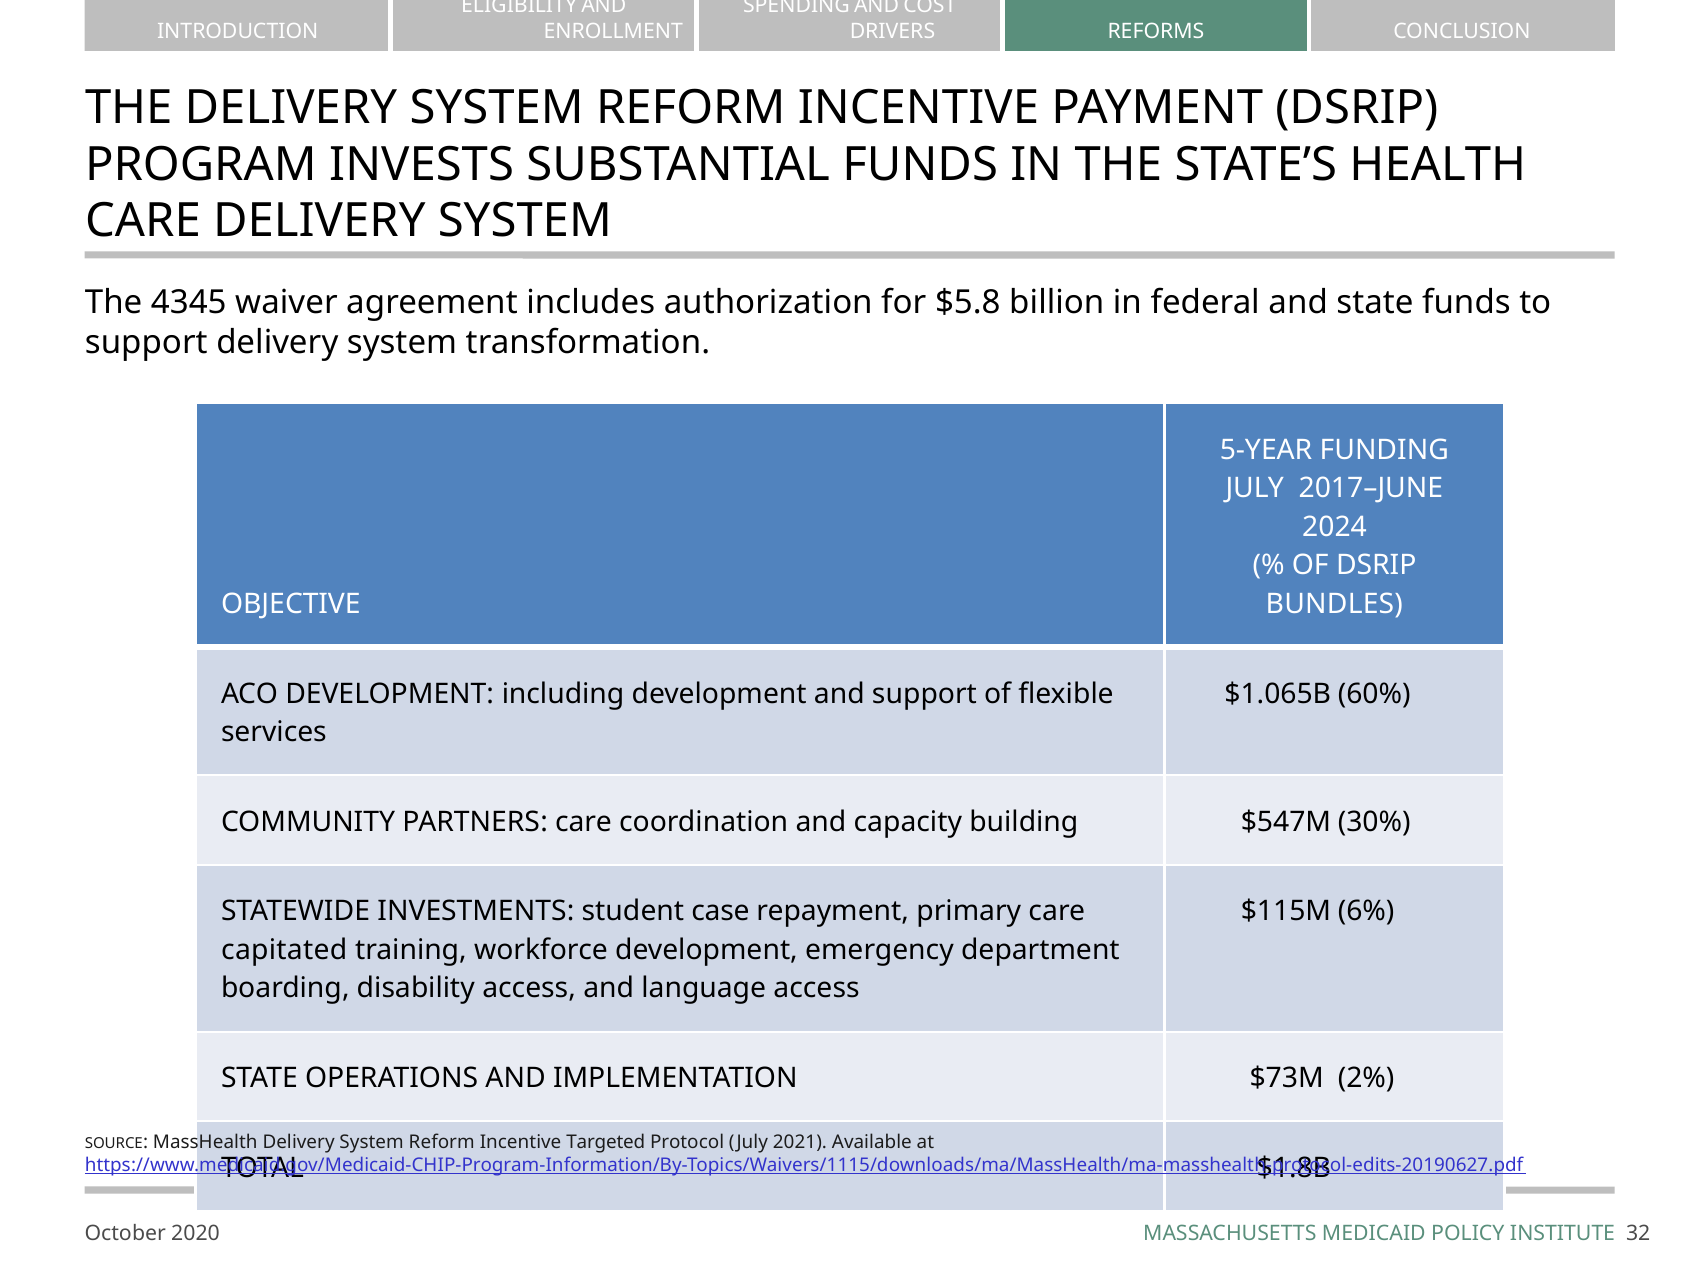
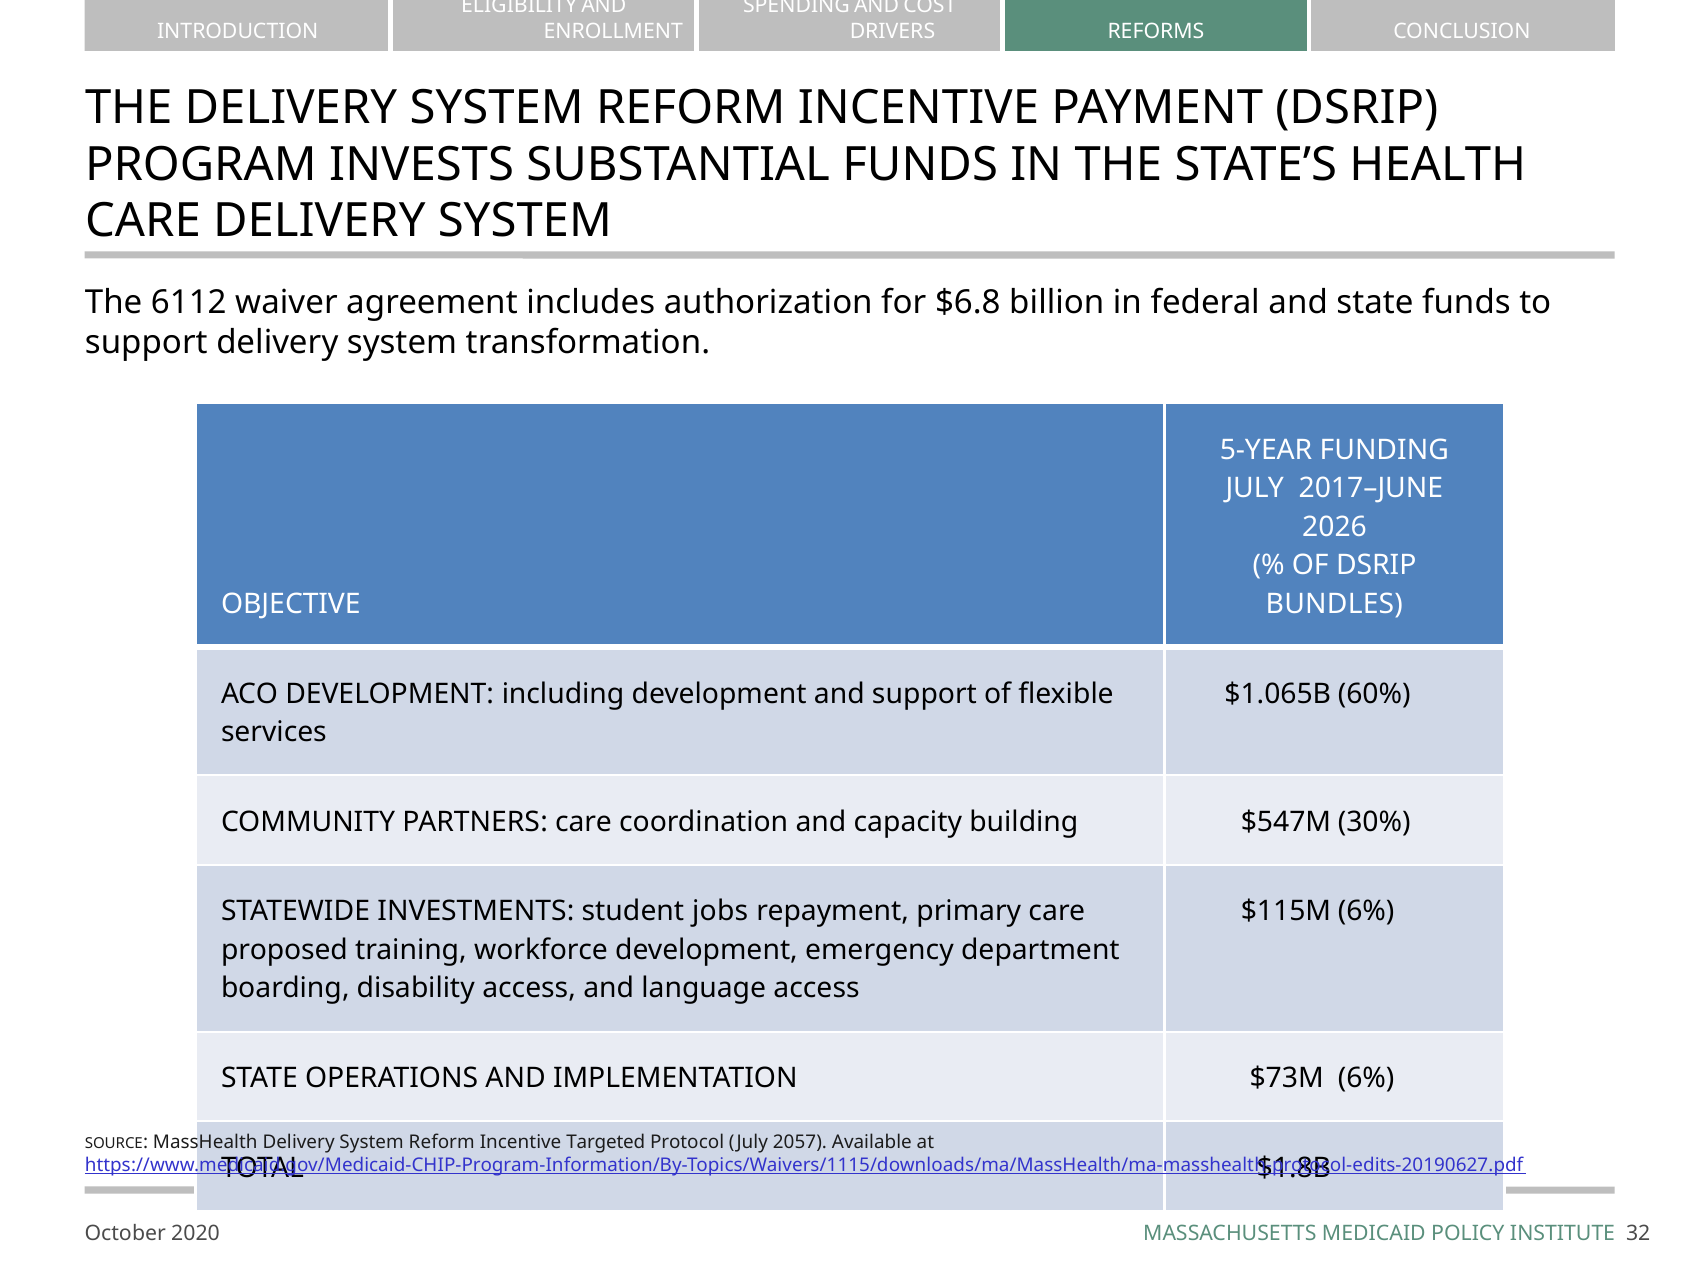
4345: 4345 -> 6112 (189, 303)
$5.8: $5.8 -> $6.8 (968, 303)
2024: 2024 -> 2026 (1335, 527)
case: case -> jobs (720, 912)
capitated: capitated -> proposed (284, 950)
2%: 2% -> 6% (1366, 1078)
2021: 2021 -> 2057 (800, 1143)
